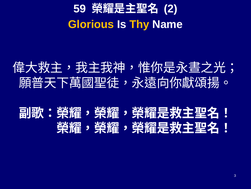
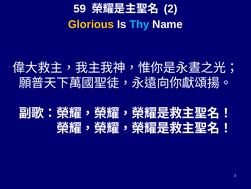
Thy colour: yellow -> light blue (139, 24)
